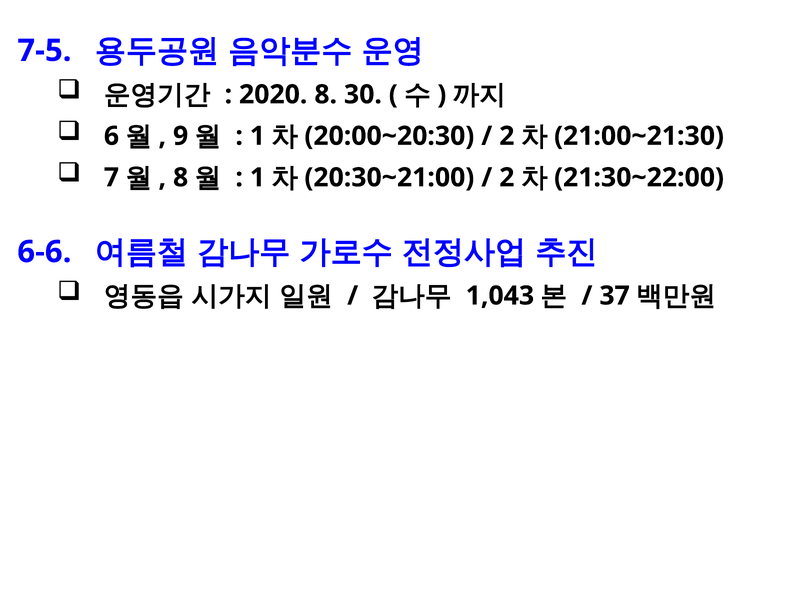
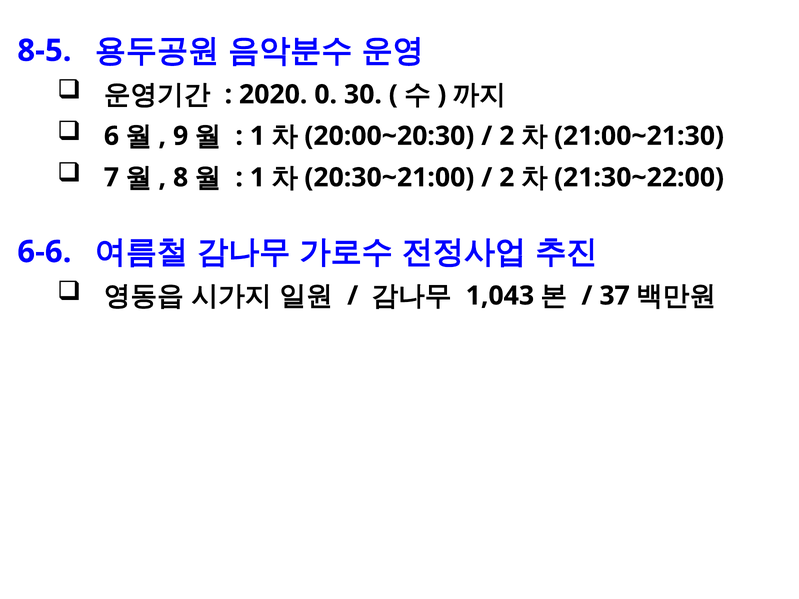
7-5: 7-5 -> 8-5 (44, 51)
2020 8: 8 -> 0 (326, 95)
